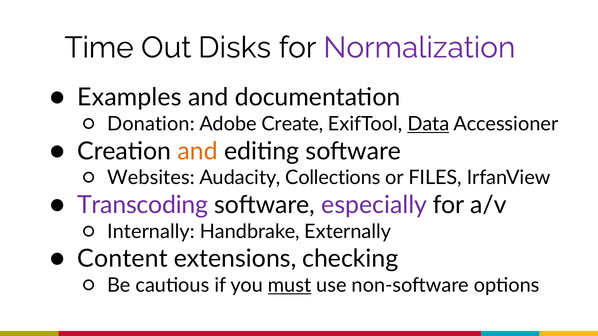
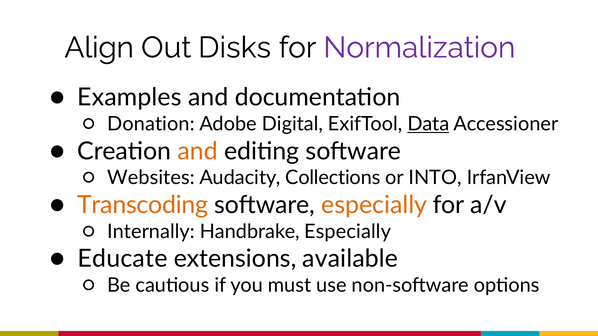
Time: Time -> Align (99, 48)
Create: Create -> Digital (292, 124)
FILES: FILES -> INTO (435, 178)
Transcoding colour: purple -> orange (143, 205)
especially colour: purple -> orange (374, 205)
Handbrake Externally: Externally -> Especially (348, 232)
Content: Content -> Educate (123, 259)
checking: checking -> available (350, 259)
must underline: present -> none (290, 286)
